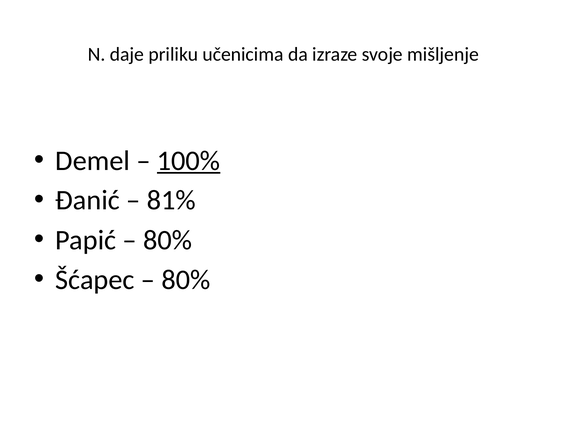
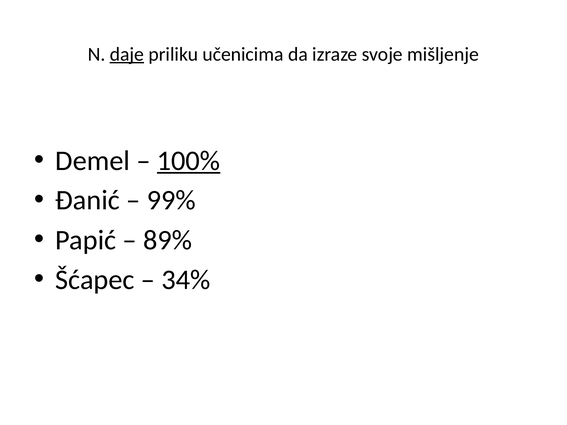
daje underline: none -> present (127, 54)
81%: 81% -> 99% (171, 200)
80%: 80% -> 89% (168, 240)
80%: 80% -> 34% (186, 280)
